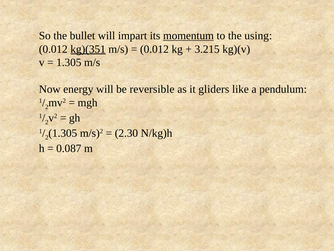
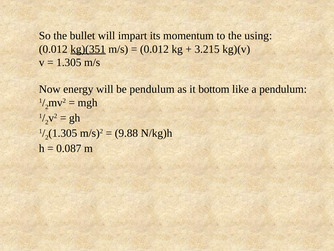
momentum underline: present -> none (188, 36)
be reversible: reversible -> pendulum (152, 89)
gliders: gliders -> bottom (214, 89)
2.30: 2.30 -> 9.88 (126, 133)
